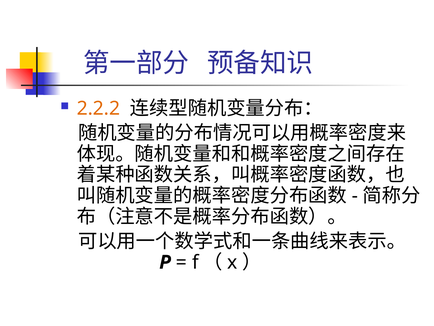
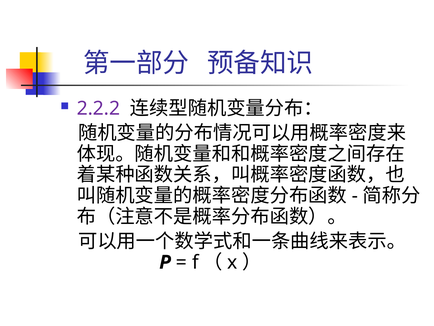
2.2.2 colour: orange -> purple (98, 108)
